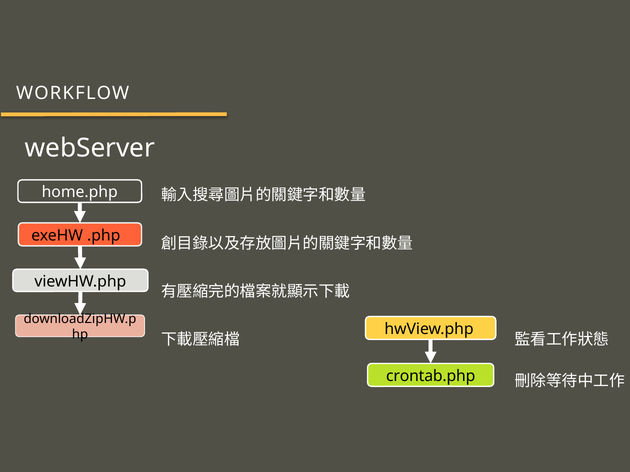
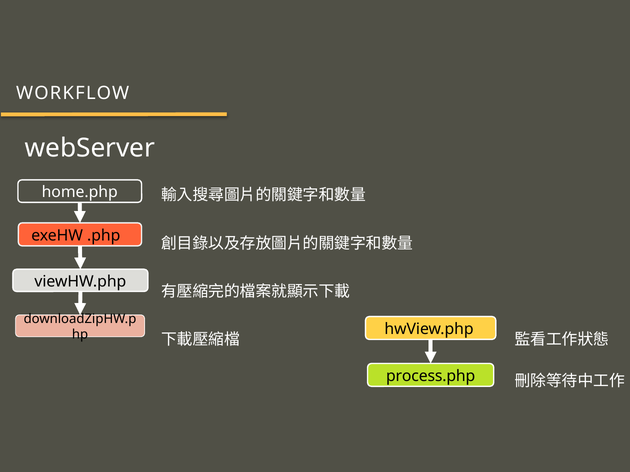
crontab.php: crontab.php -> process.php (431, 376)
